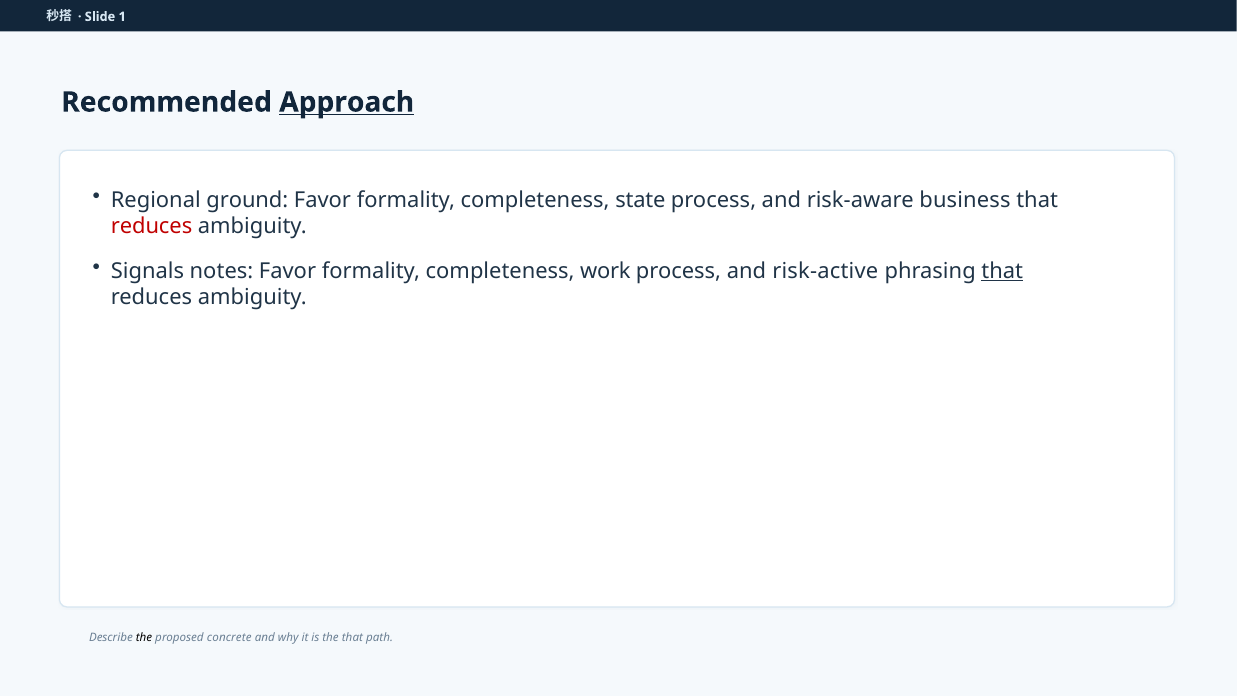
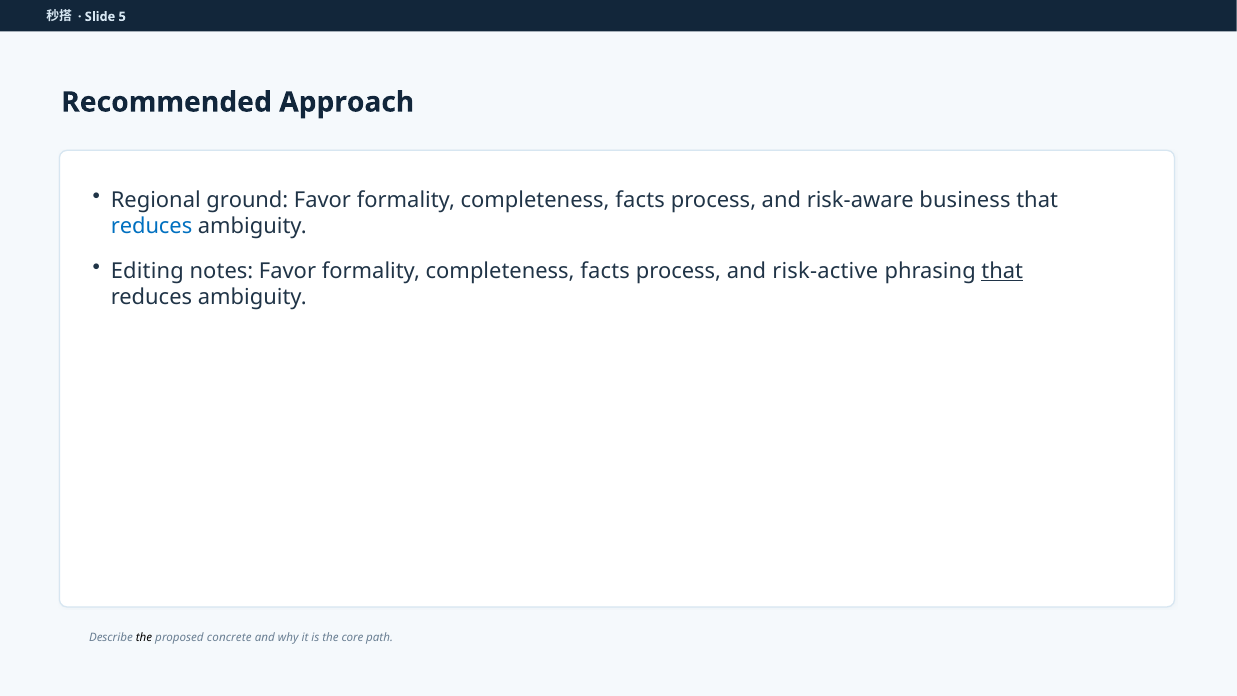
1: 1 -> 5 (122, 17)
Approach underline: present -> none (347, 102)
state: state -> facts (640, 200)
reduces colour: red -> blue (152, 226)
Signals: Signals -> Editing (147, 271)
work: work -> facts (605, 271)
the that: that -> core (353, 637)
